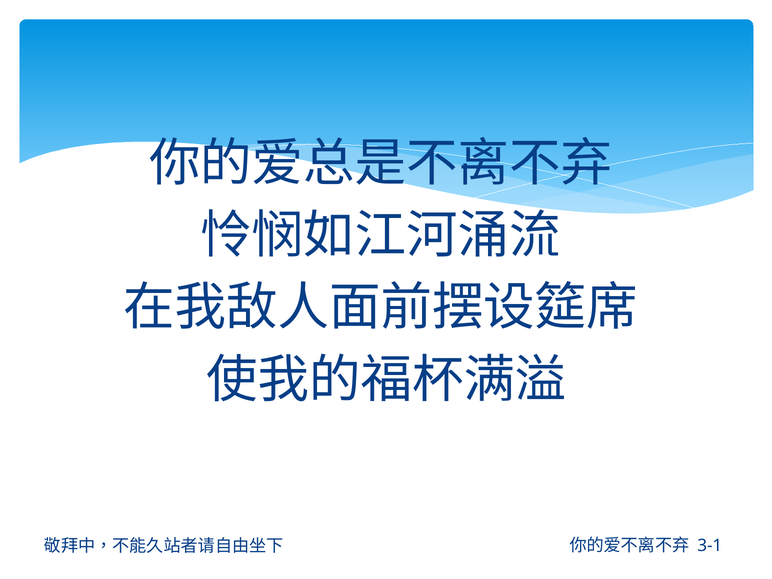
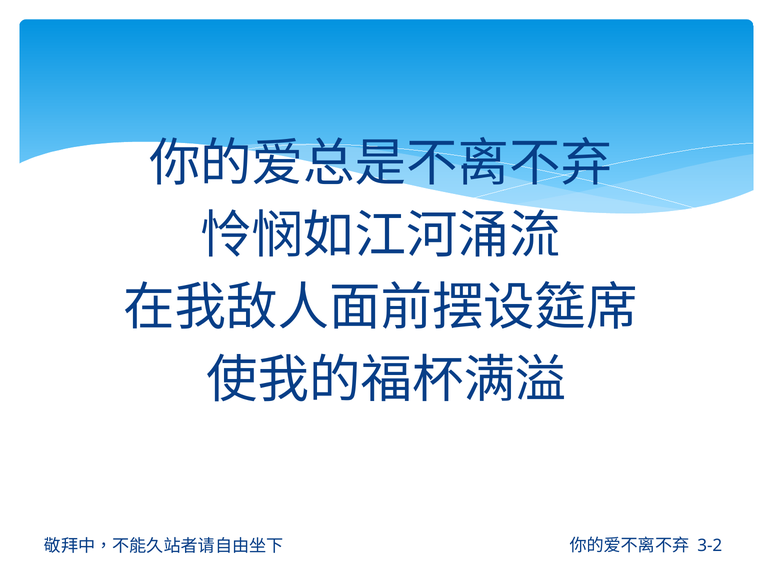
3-1: 3-1 -> 3-2 (710, 546)
